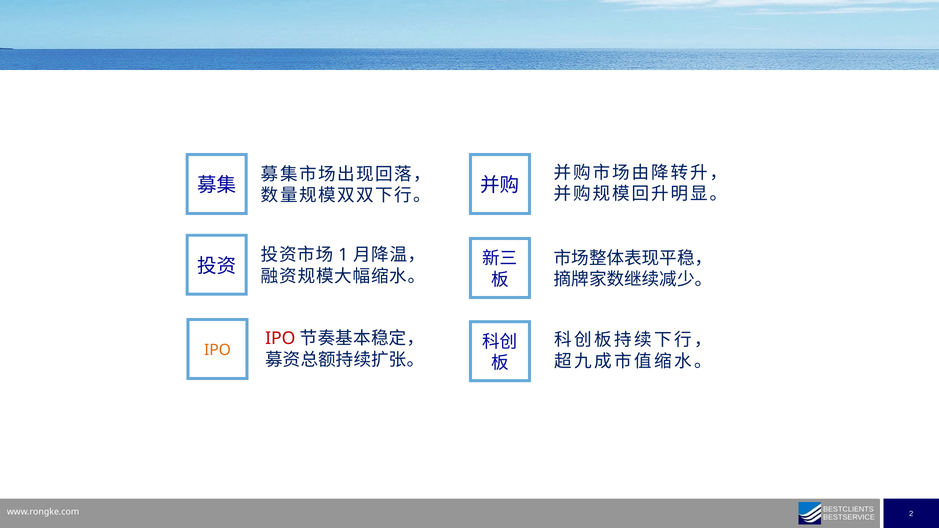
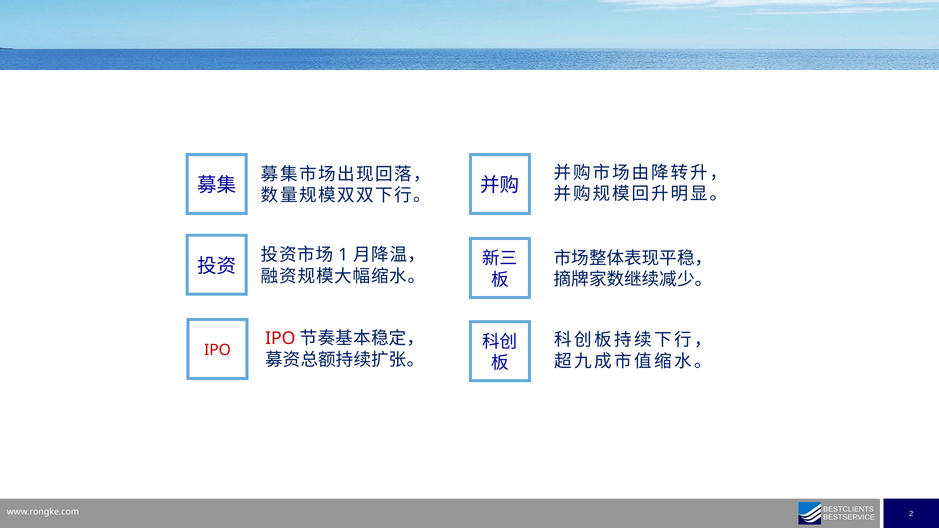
IPO colour: orange -> red (217, 350)
